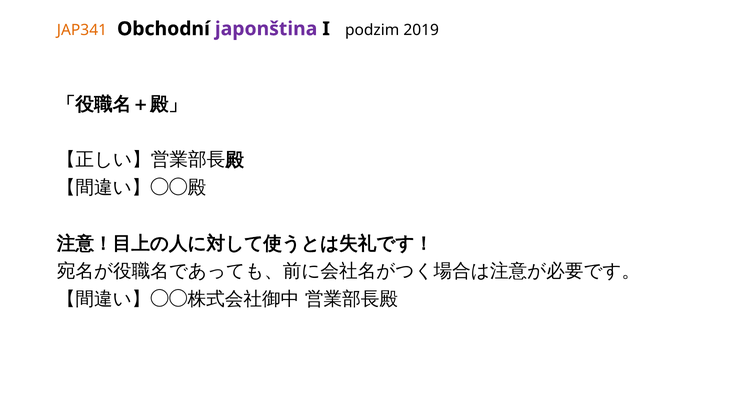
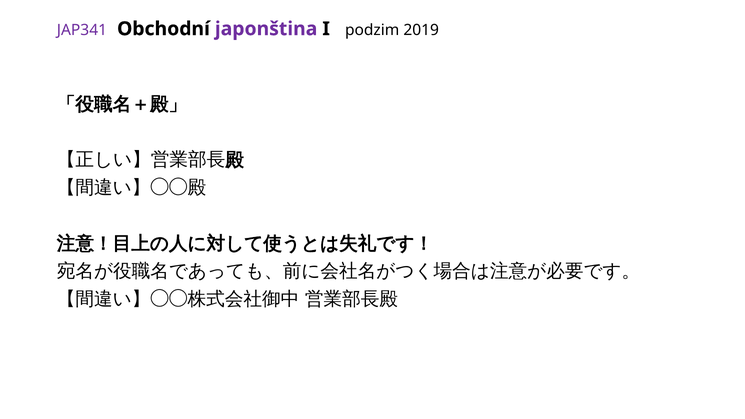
JAP341 colour: orange -> purple (82, 30)
